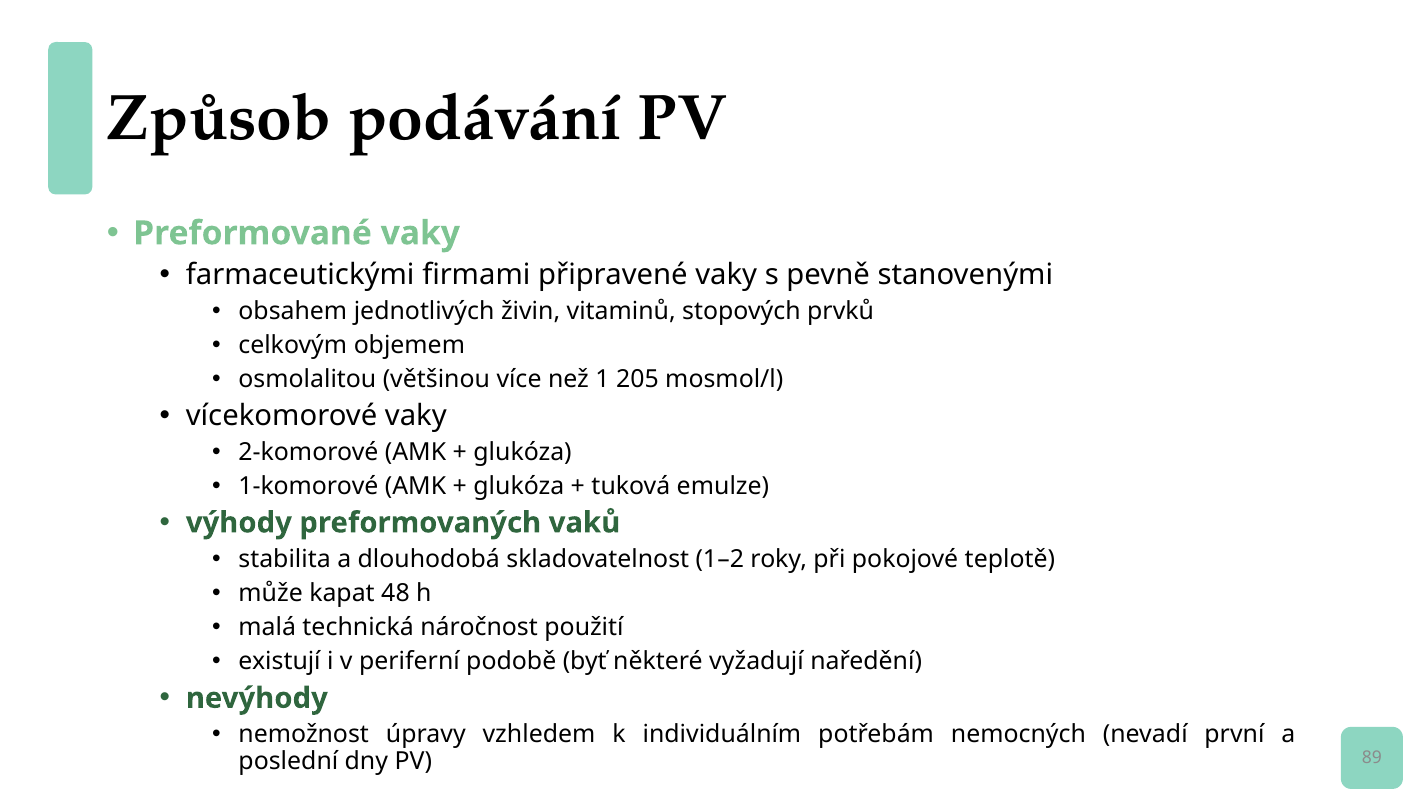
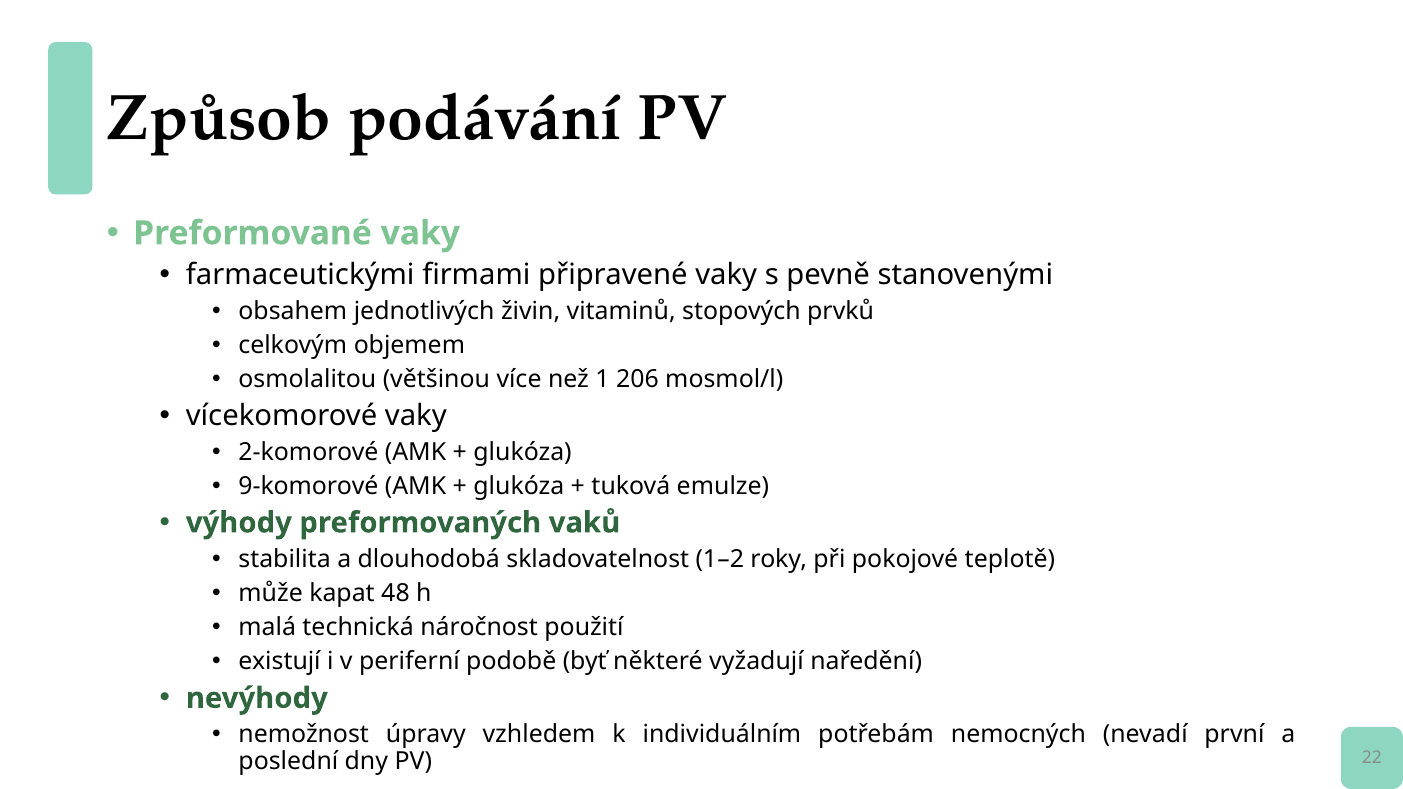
205: 205 -> 206 (637, 379)
1-komorové: 1-komorové -> 9-komorové (308, 486)
89: 89 -> 22 (1372, 758)
